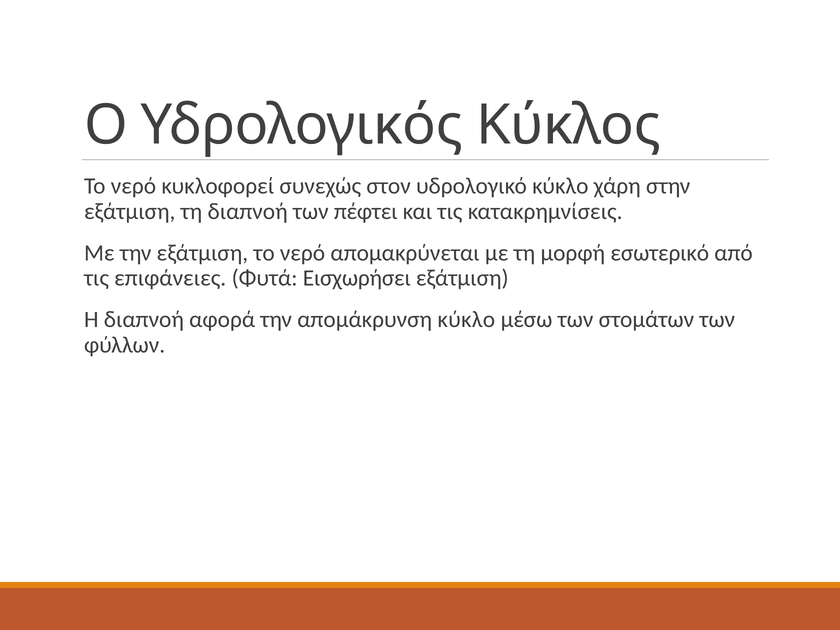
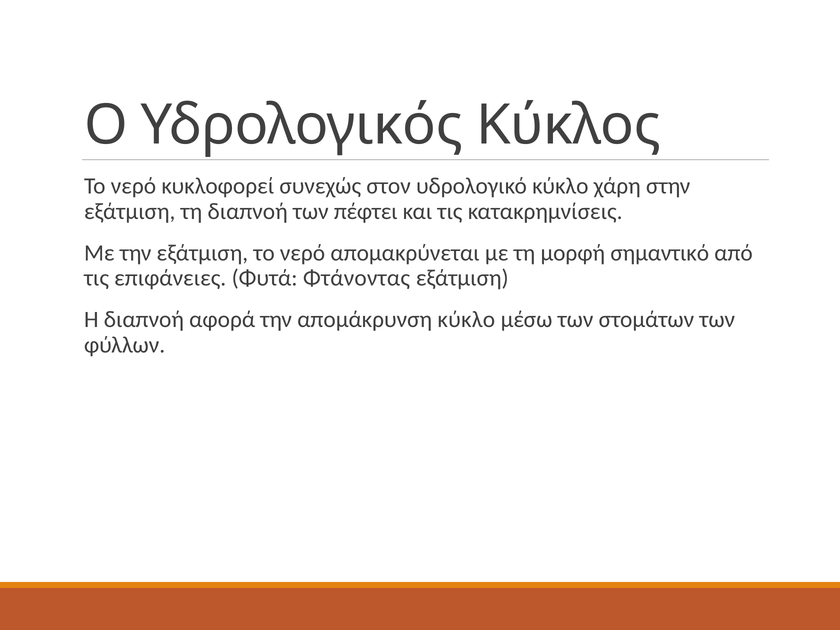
εσωτερικό: εσωτερικό -> σημαντικό (660, 253)
Εισχωρήσει: Εισχωρήσει -> Φτάνοντας (357, 278)
